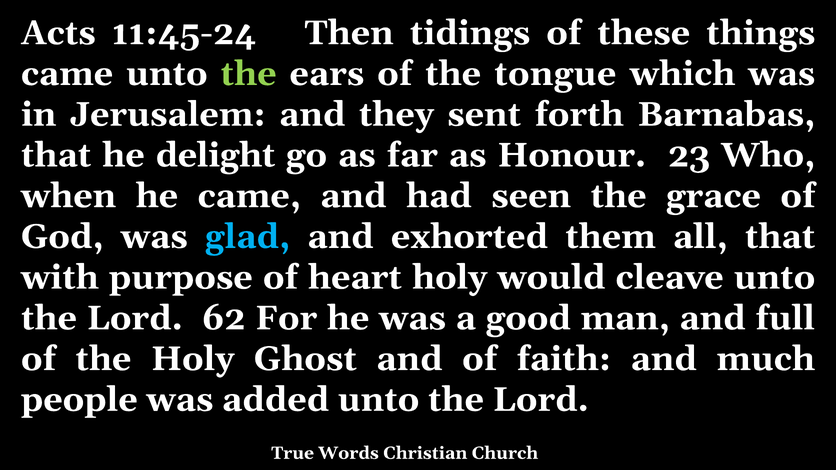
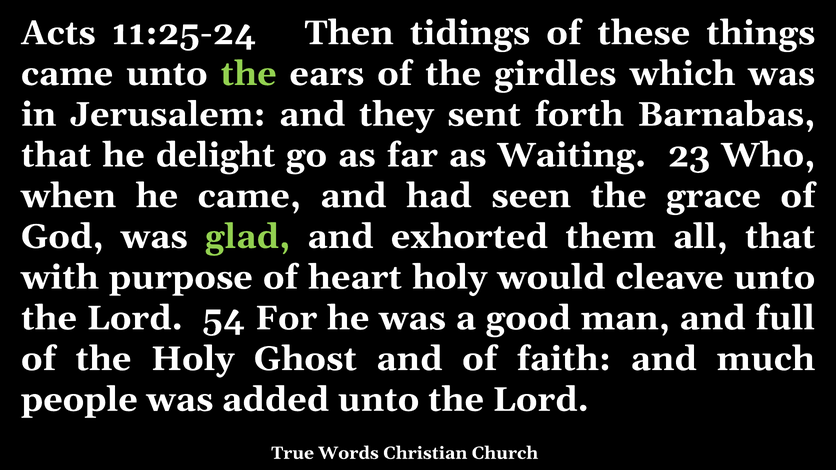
11:45-24: 11:45-24 -> 11:25-24 (184, 33)
tongue: tongue -> girdles (555, 74)
Honour: Honour -> Waiting (572, 155)
glad colour: light blue -> light green (248, 237)
62: 62 -> 54 (224, 318)
